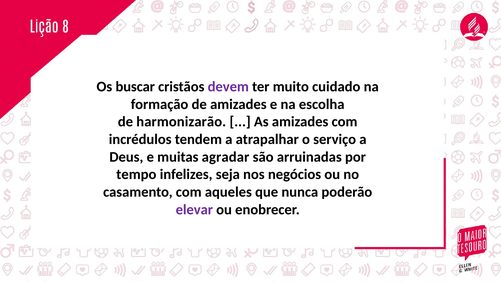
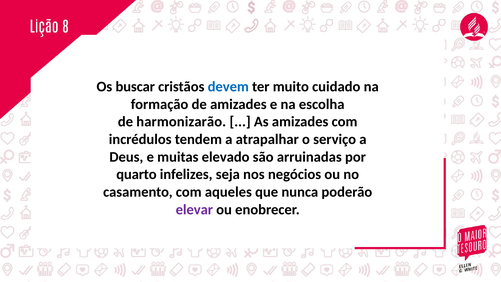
devem colour: purple -> blue (228, 87)
agradar: agradar -> elevado (226, 157)
tempo: tempo -> quarto (136, 174)
